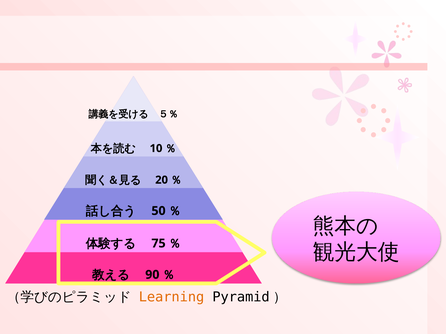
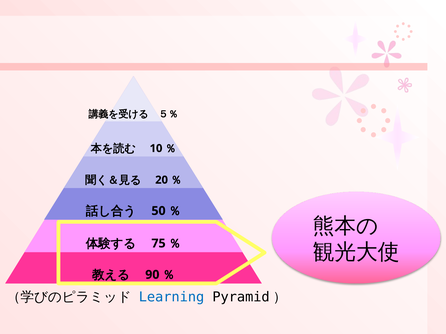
Learning colour: orange -> blue (171, 297)
